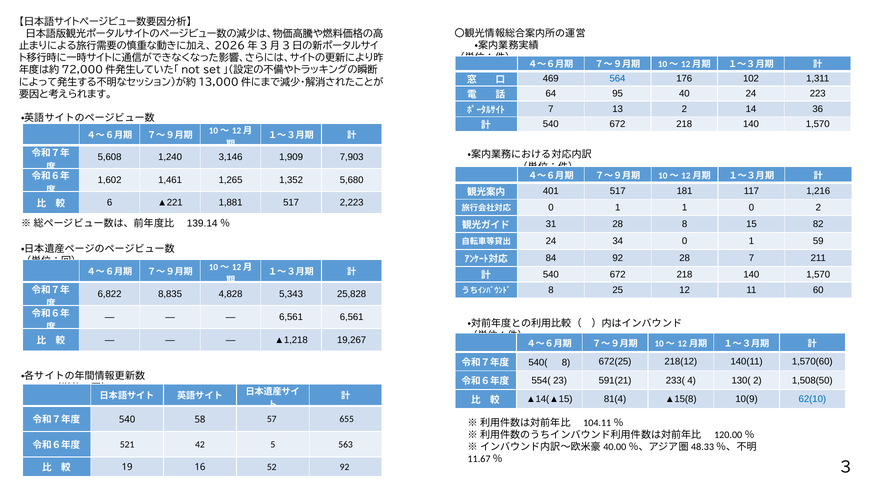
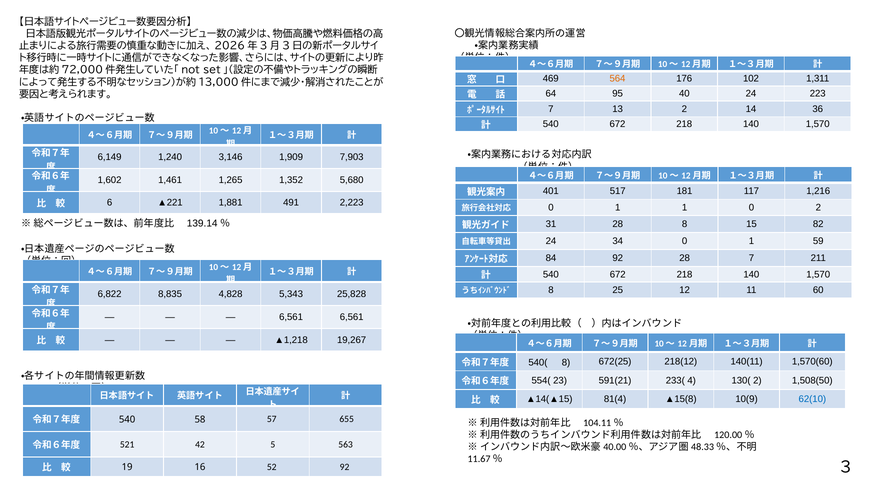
564 colour: blue -> orange (618, 79)
5,608: 5,608 -> 6,149 (110, 157)
1,881 517: 517 -> 491 (291, 202)
